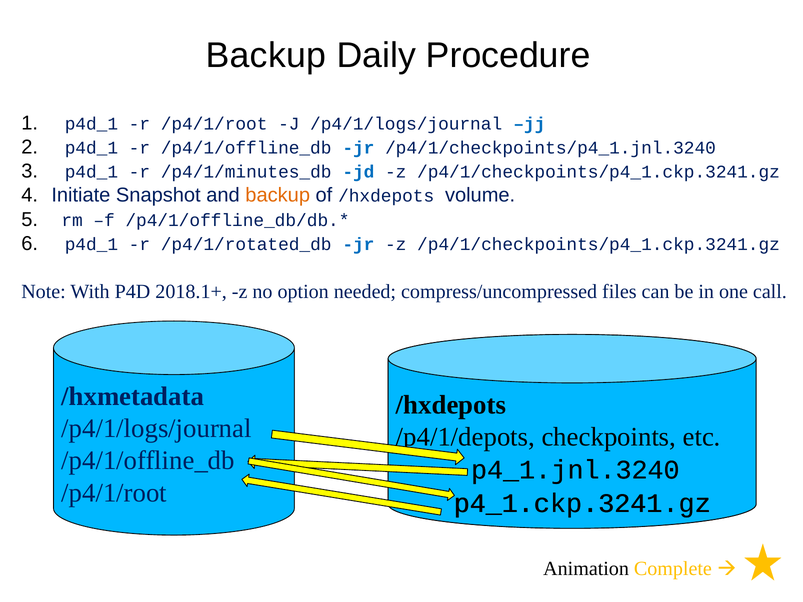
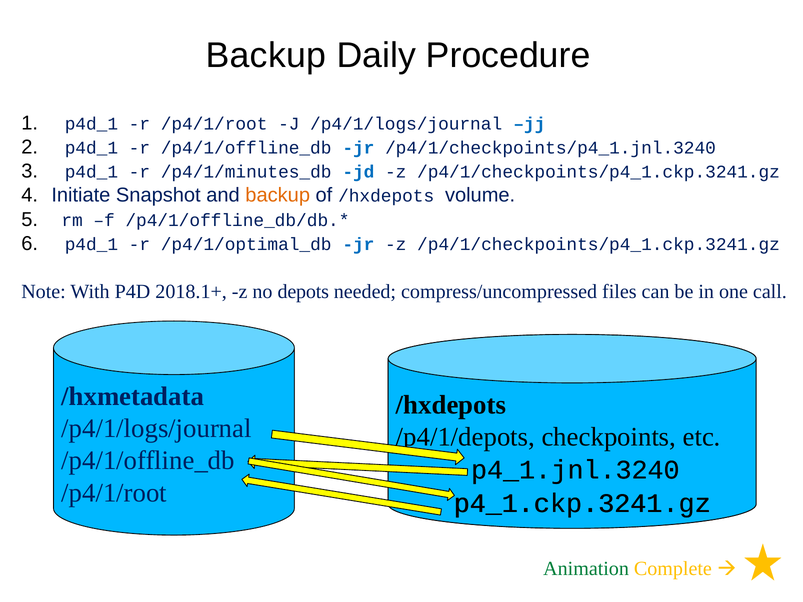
/p4/1/rotated_db: /p4/1/rotated_db -> /p4/1/optimal_db (246, 244)
option: option -> depots (303, 292)
Animation colour: black -> green (586, 569)
